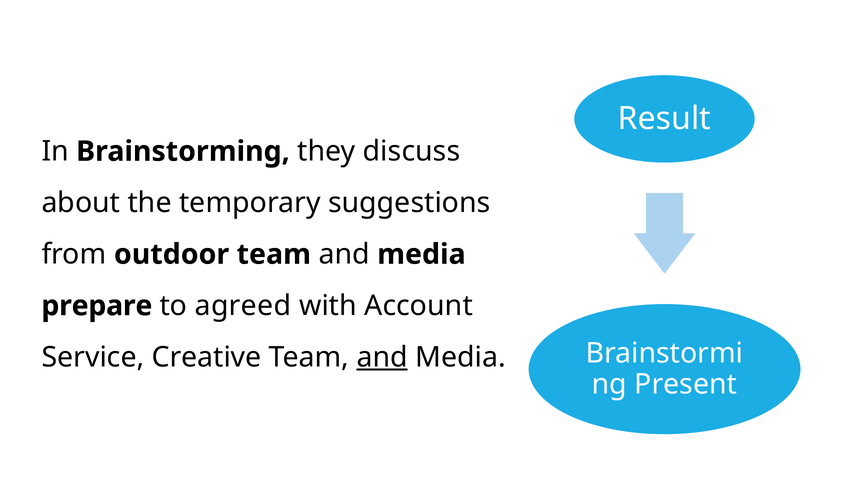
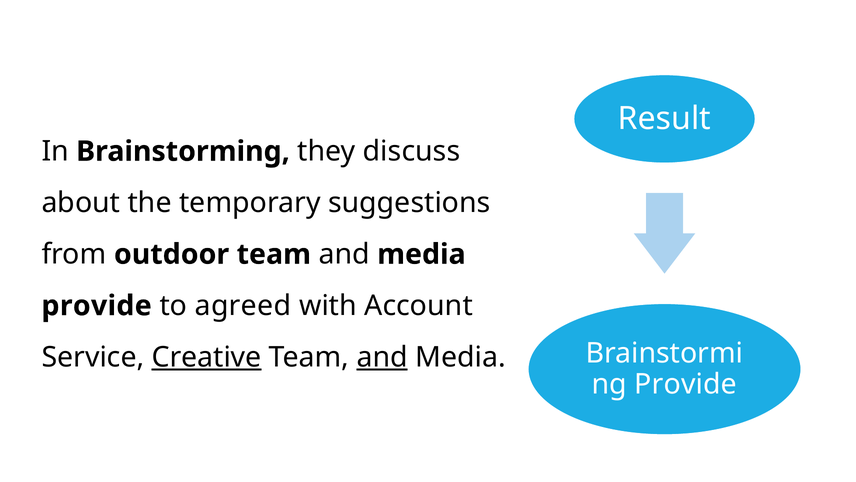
prepare: prepare -> provide (97, 305)
Creative underline: none -> present (207, 357)
Present: Present -> Provide (686, 384)
